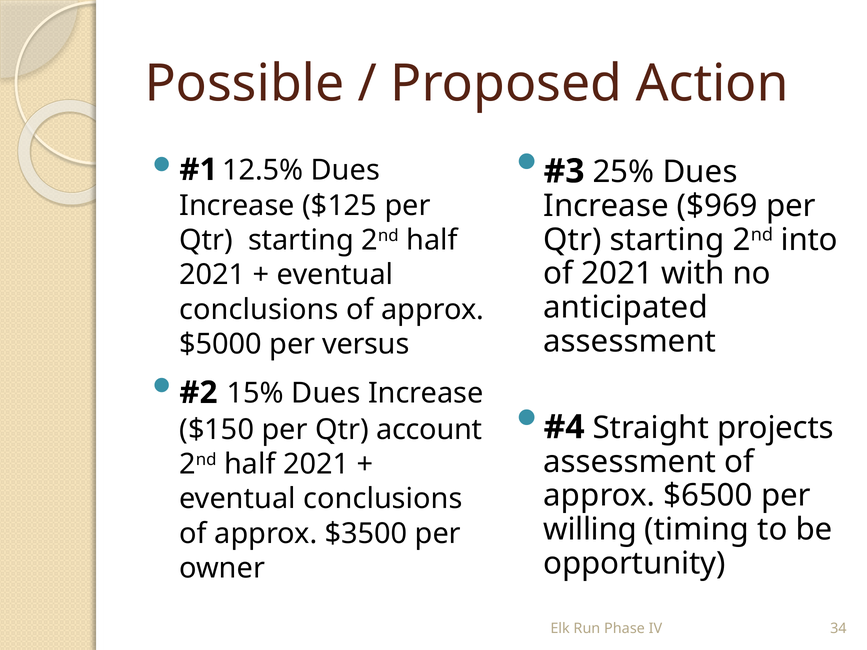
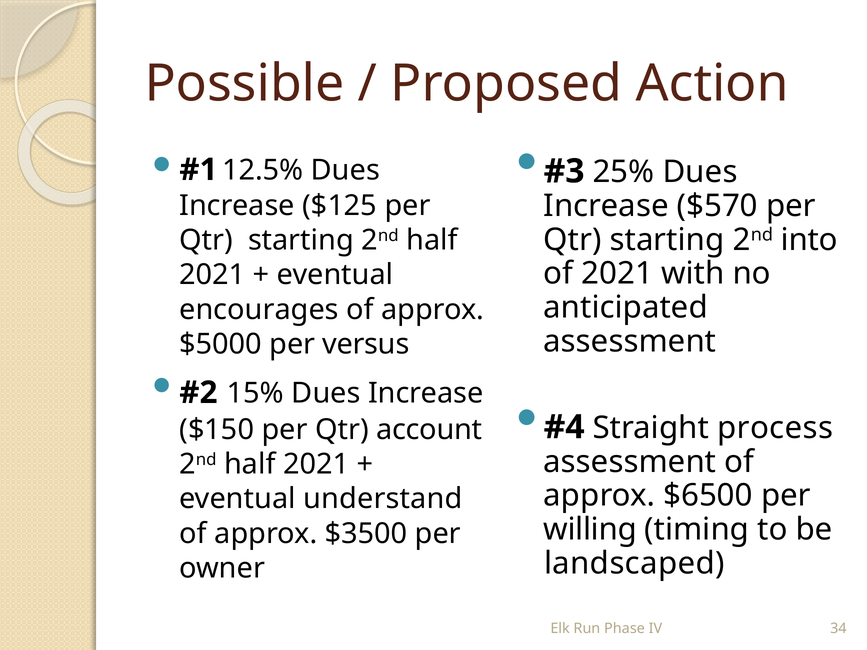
$969: $969 -> $570 (717, 206)
conclusions: conclusions -> encourages (259, 310)
projects: projects -> process (775, 428)
conclusions: conclusions -> understand (383, 499)
opportunity: opportunity -> landscaped (634, 563)
